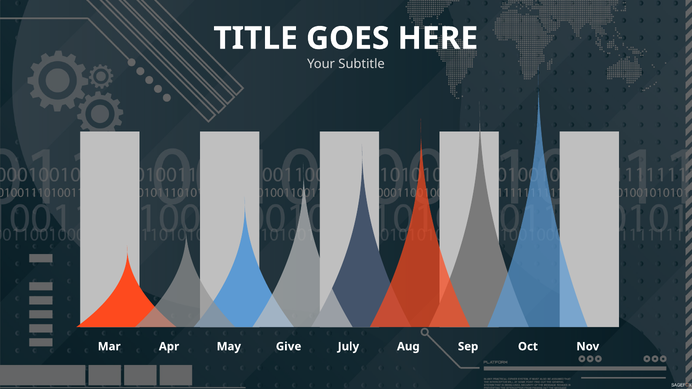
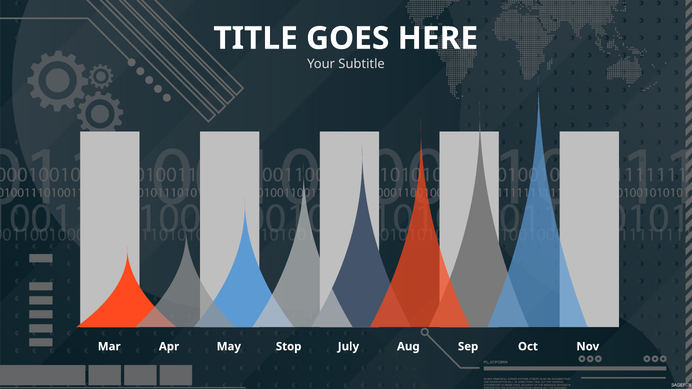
Give: Give -> Stop (289, 347)
